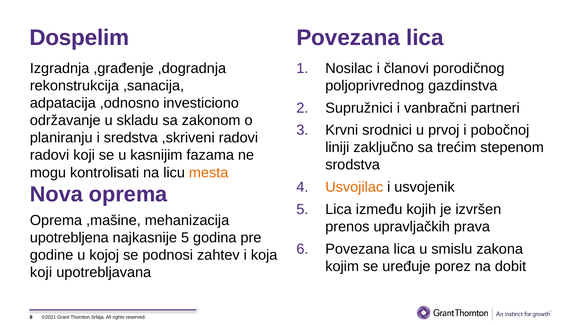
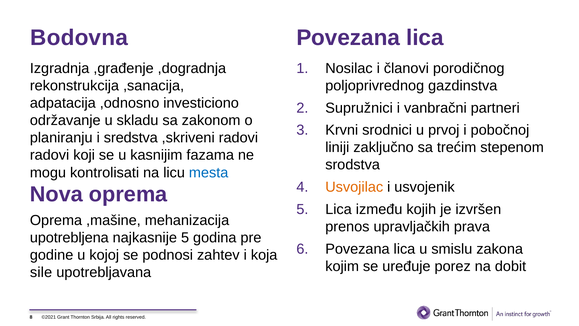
Dospelim: Dospelim -> Bodovna (79, 38)
mesta colour: orange -> blue (209, 172)
koji: koji -> sile (41, 272)
